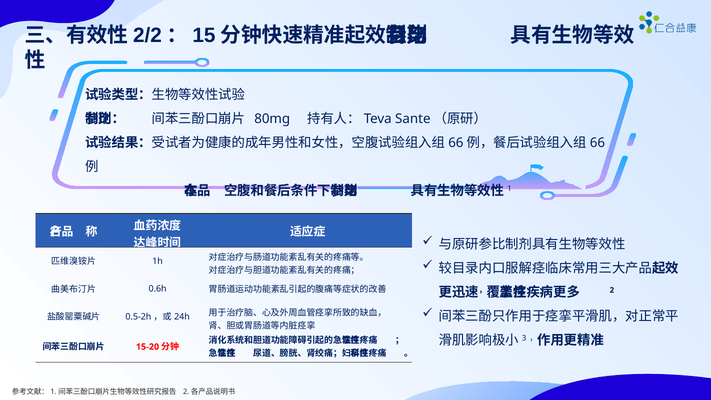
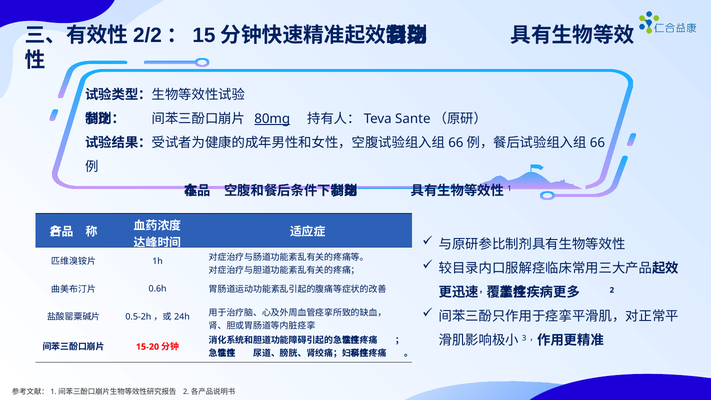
80mg underline: none -> present (272, 119)
